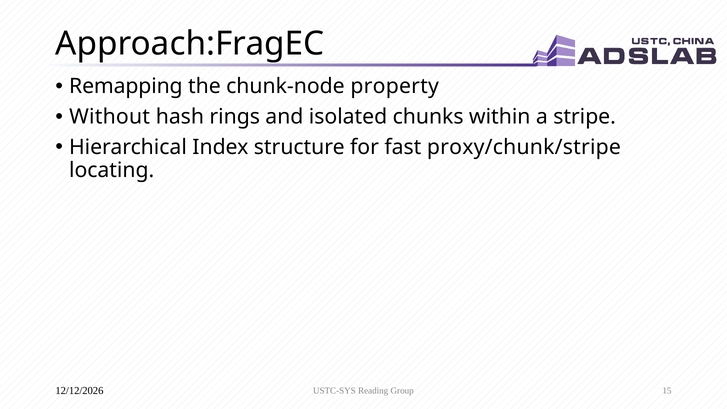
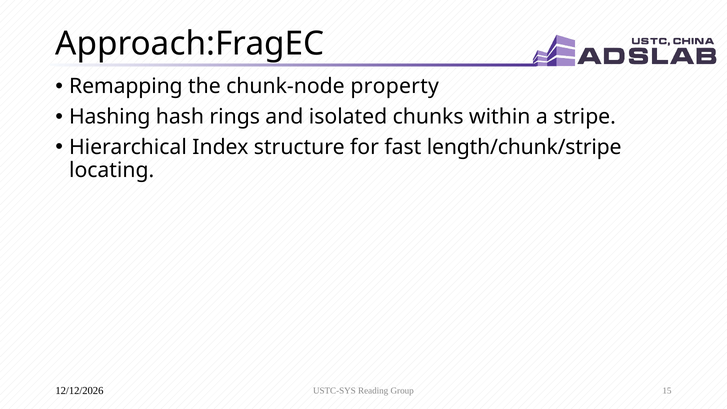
Without: Without -> Hashing (110, 117)
proxy/chunk/stripe: proxy/chunk/stripe -> length/chunk/stripe (524, 147)
